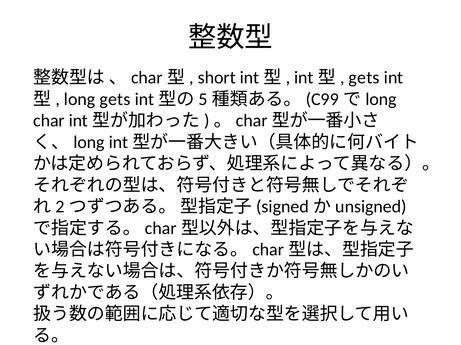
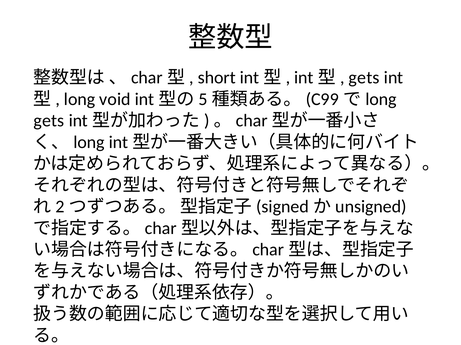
long gets: gets -> void (115, 99)
char: char -> gets (49, 121)
